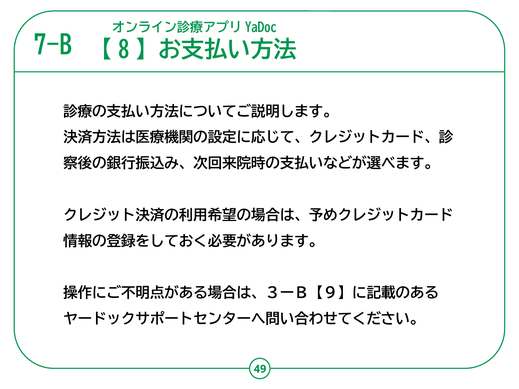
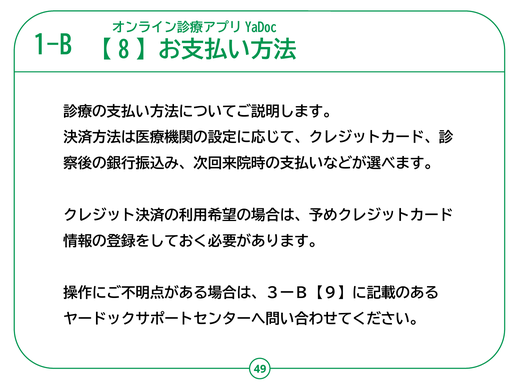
7-B: 7-B -> 1-B (53, 45)
